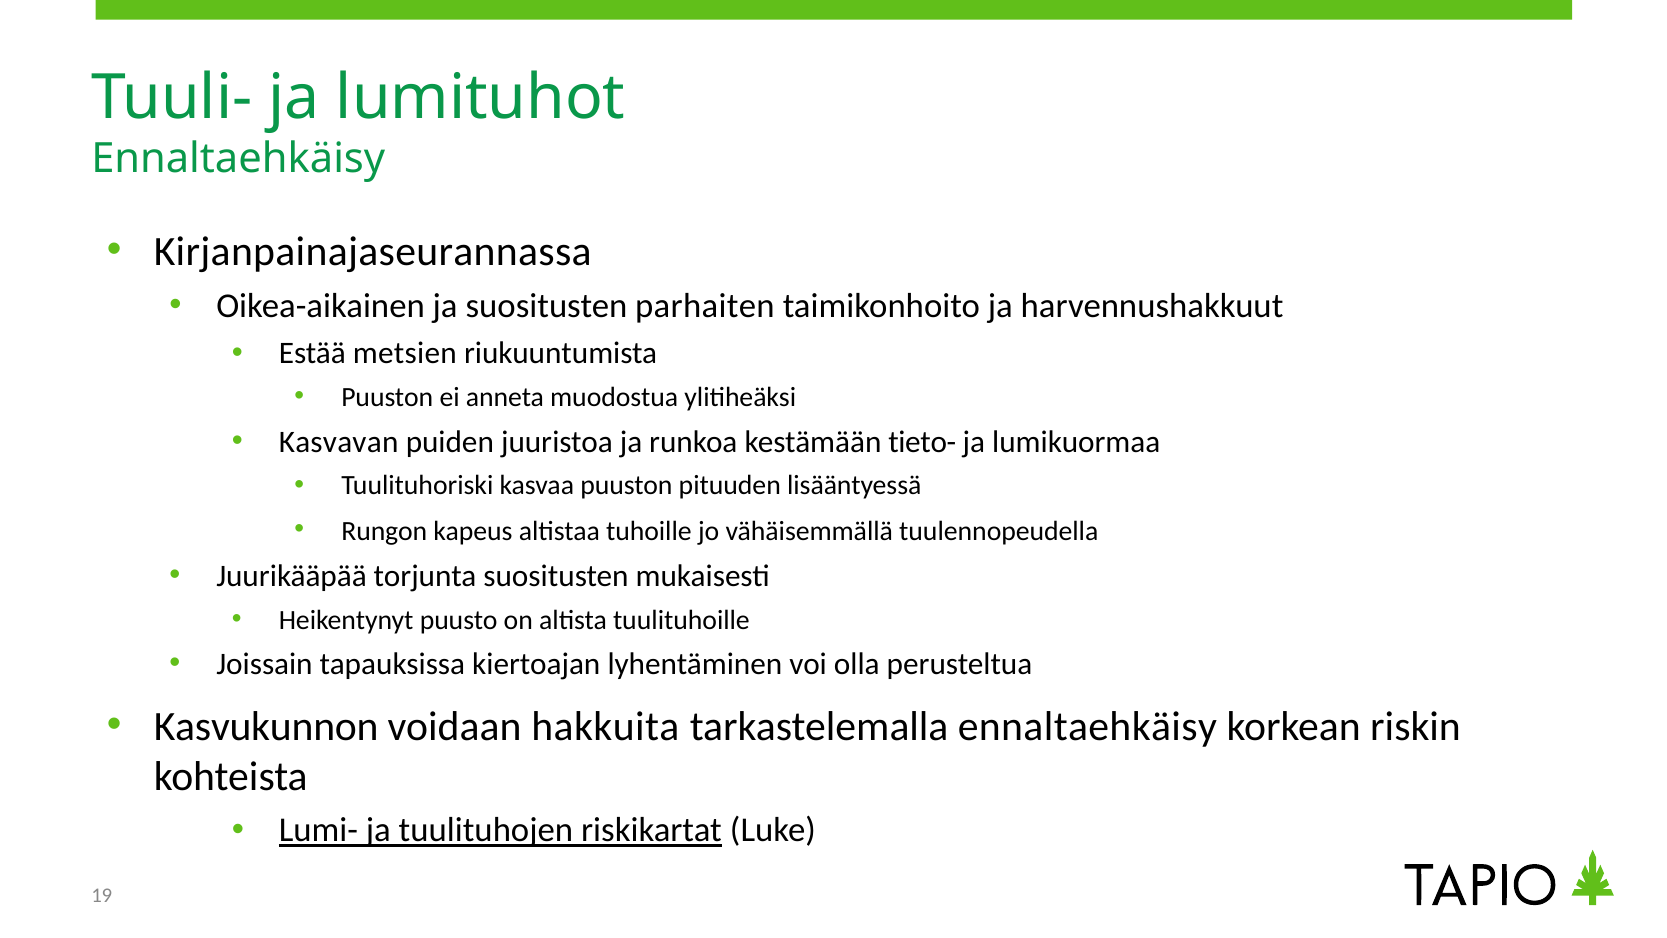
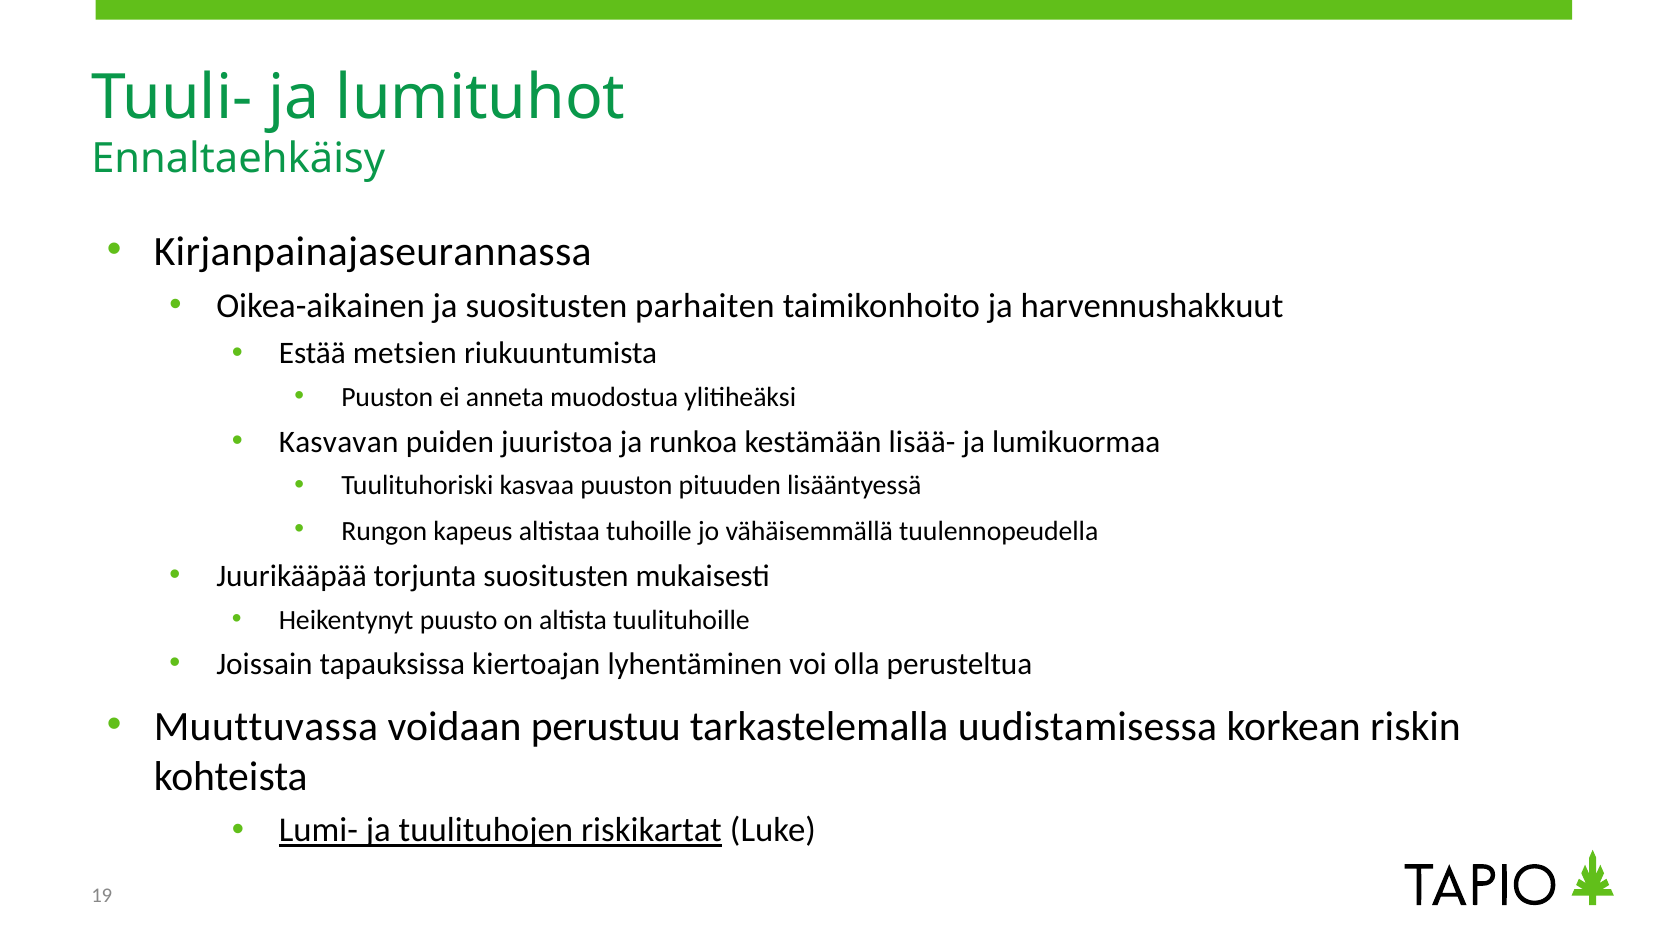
tieto-: tieto- -> lisää- (922, 442)
Kasvukunnon: Kasvukunnon -> Muuttuvassa (266, 726)
hakkuita: hakkuita -> perustuu (606, 726)
tarkastelemalla ennaltaehkäisy: ennaltaehkäisy -> uudistamisessa (1087, 726)
